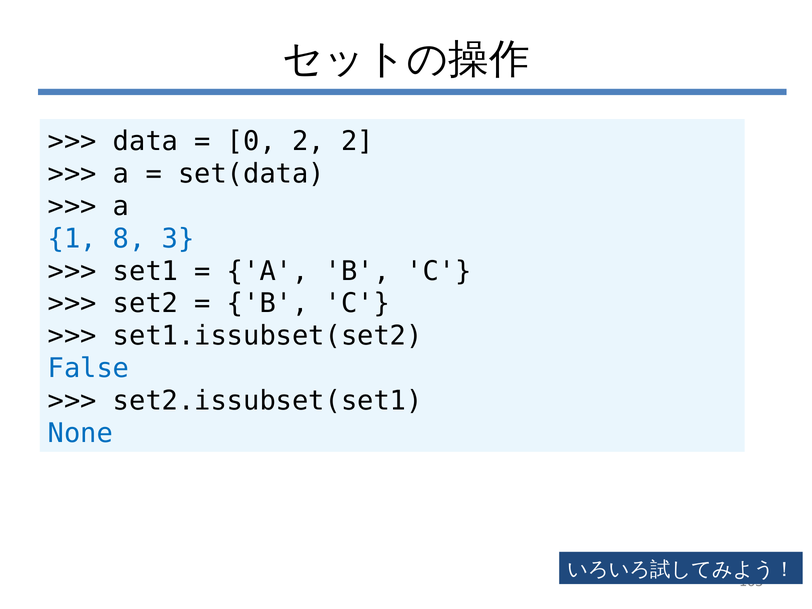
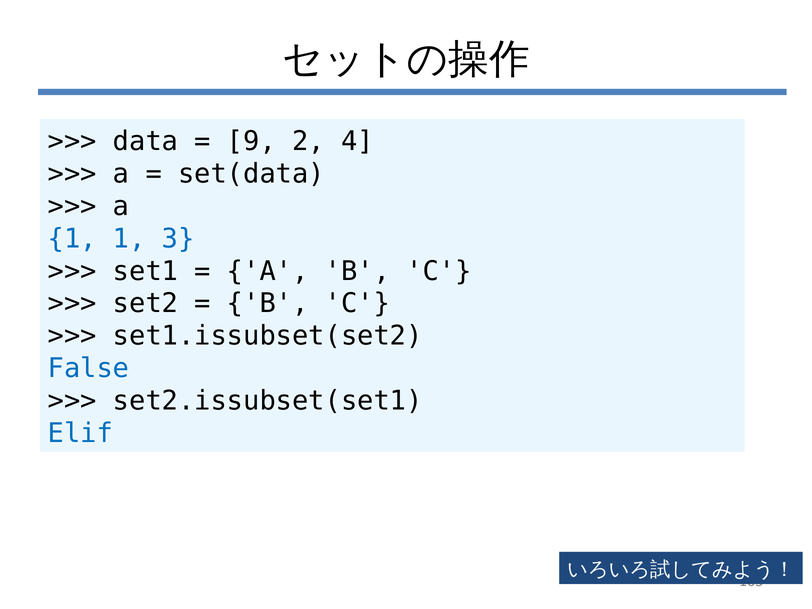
0: 0 -> 9 (251, 141)
2 2: 2 -> 4 (357, 141)
1 8: 8 -> 1 (129, 239)
None: None -> Elif (80, 433)
